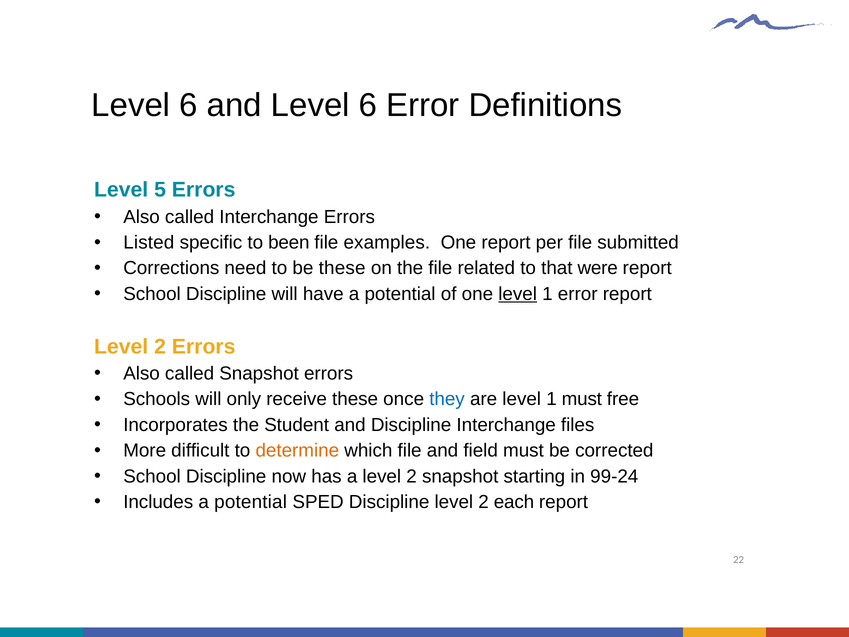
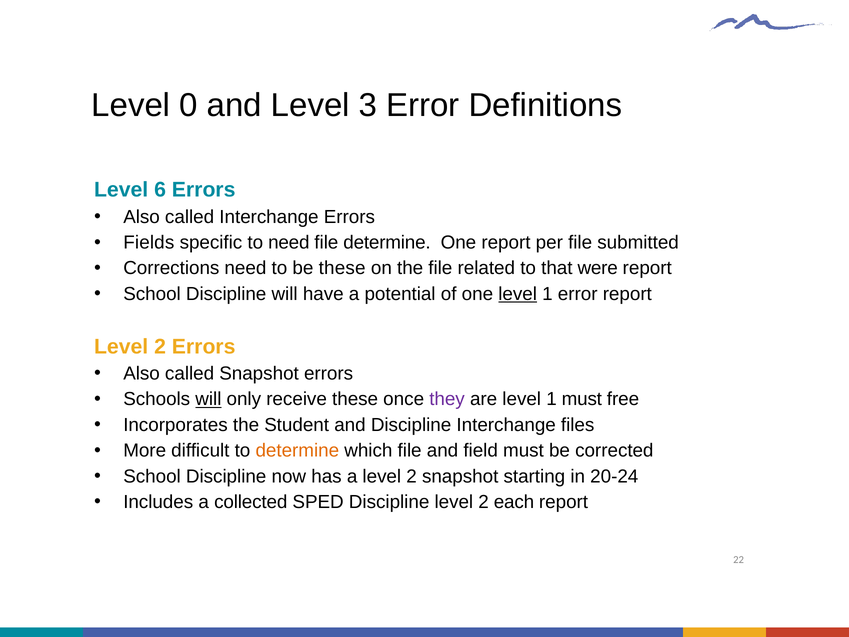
6: 6 -> 0 (188, 105)
and Level 6: 6 -> 3 (368, 105)
5: 5 -> 6 (160, 190)
Listed: Listed -> Fields (149, 242)
to been: been -> need (289, 242)
file examples: examples -> determine (387, 242)
will underline: none -> present (208, 399)
they colour: blue -> purple (447, 399)
99-24: 99-24 -> 20-24 (614, 476)
Includes a potential: potential -> collected (251, 502)
